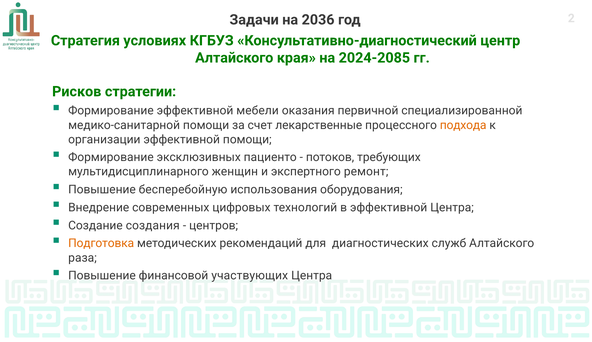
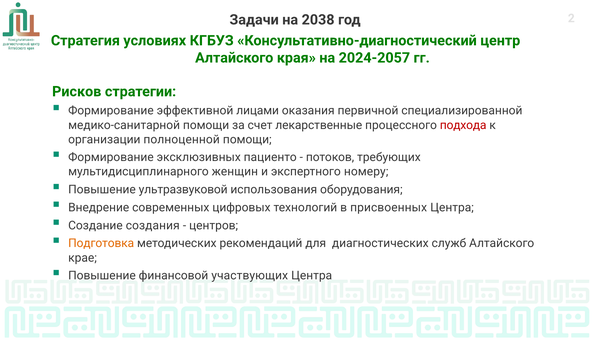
2036: 2036 -> 2038 (318, 20)
2024-2085: 2024-2085 -> 2024-2057 (374, 58)
мебели: мебели -> лицами (258, 111)
подхода colour: orange -> red (463, 125)
организации эффективной: эффективной -> полноценной (182, 139)
ремонт: ремонт -> номеру (366, 172)
бесперебойную: бесперебойную -> ультразвуковой (183, 189)
в эффективной: эффективной -> присвоенных (389, 207)
раза: раза -> крае (83, 257)
